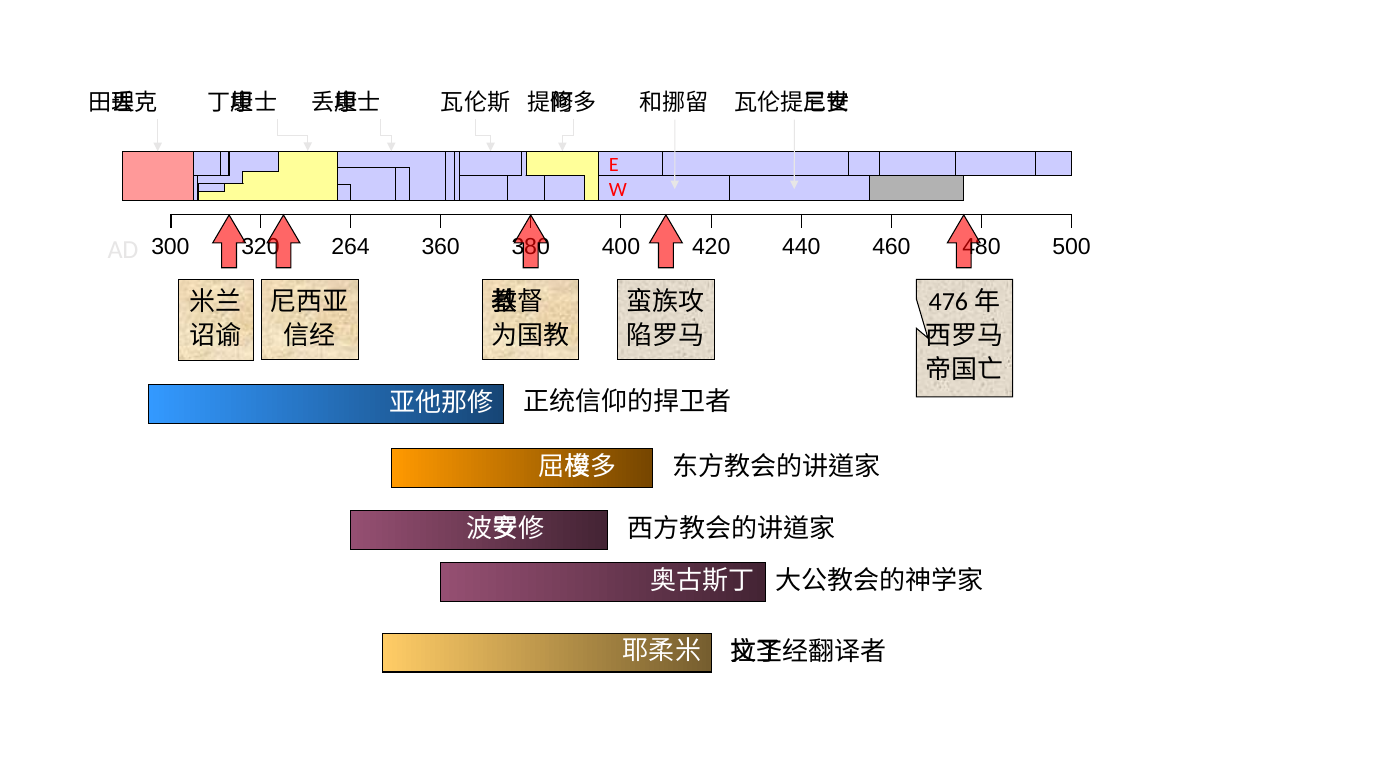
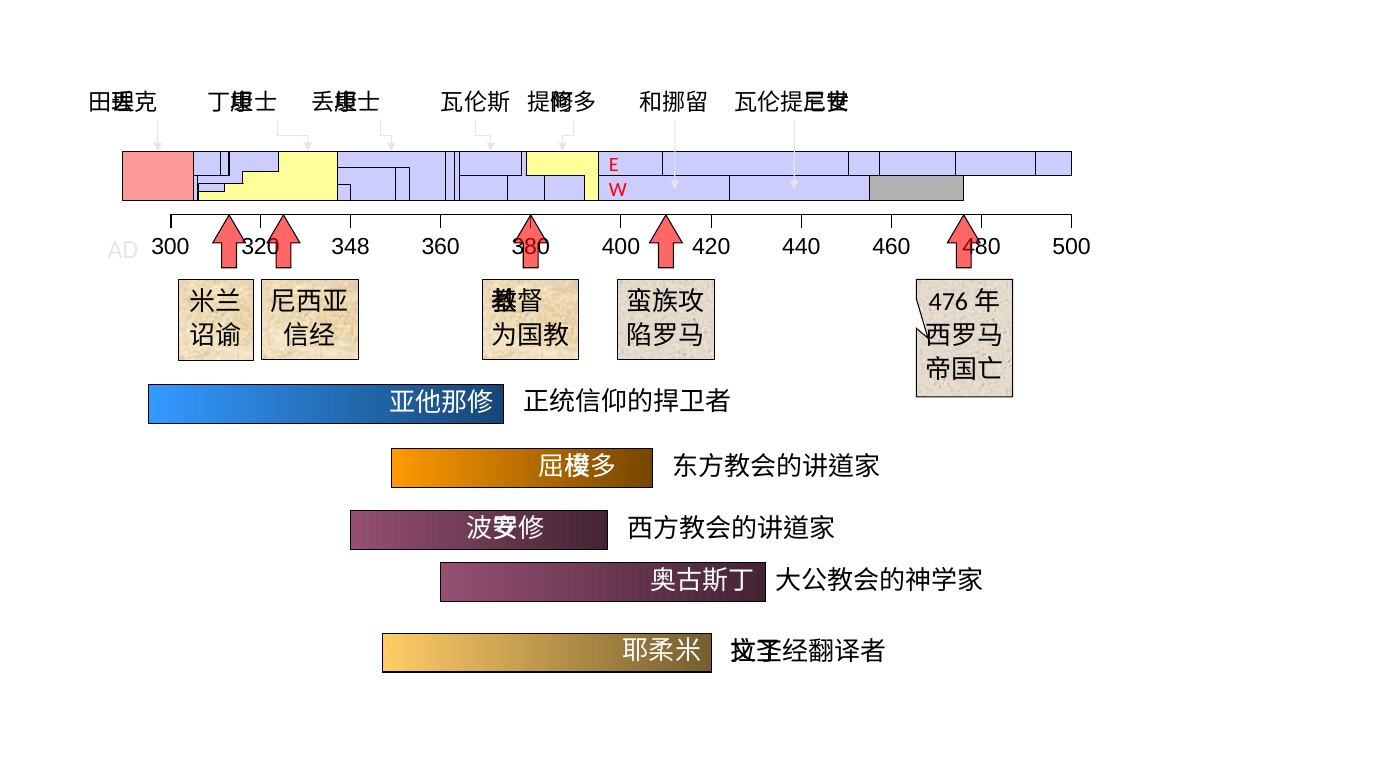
264: 264 -> 348 (351, 247)
